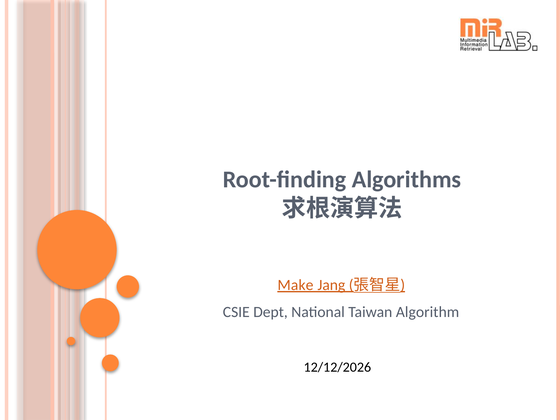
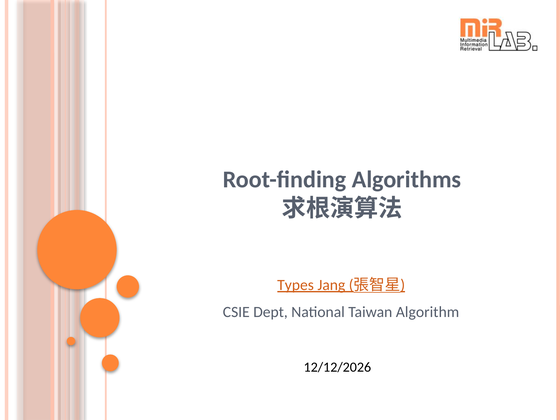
Make: Make -> Types (296, 285)
